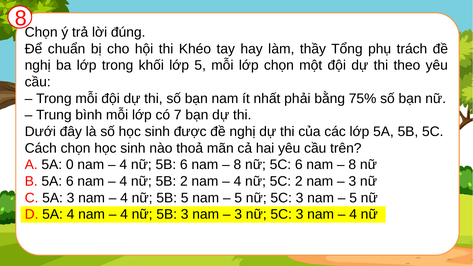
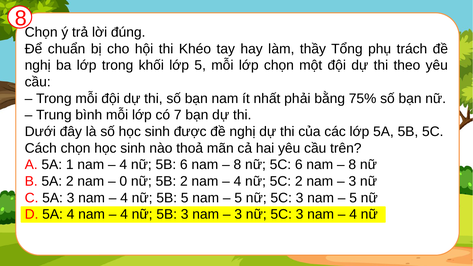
0: 0 -> 1 (70, 165)
5A 6: 6 -> 2 (70, 181)
4: 4 -> 0 (123, 181)
